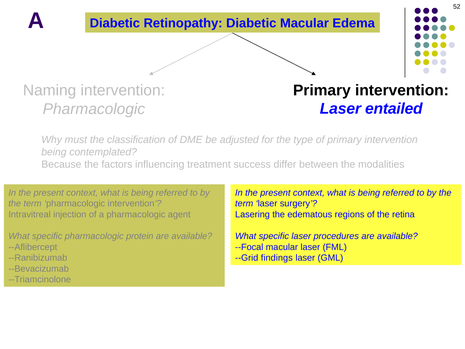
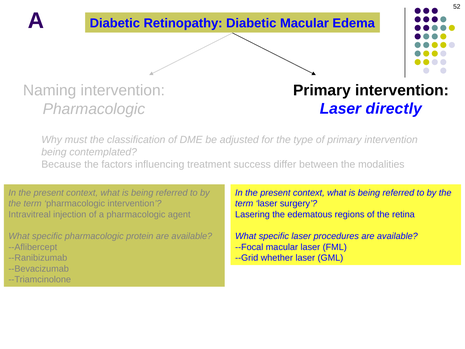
entailed: entailed -> directly (394, 109)
findings: findings -> whether (277, 258)
